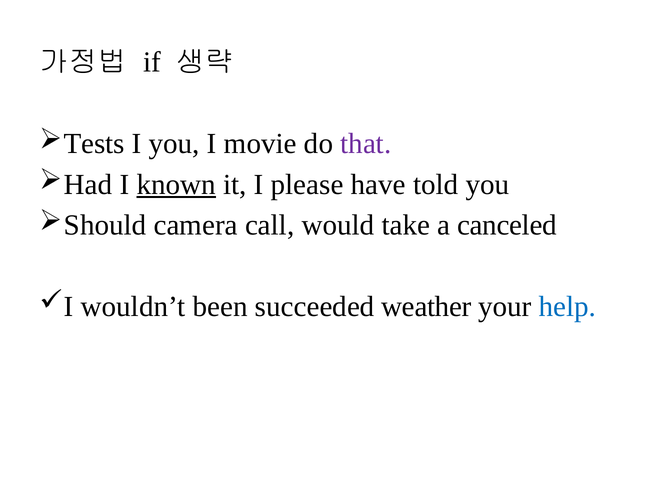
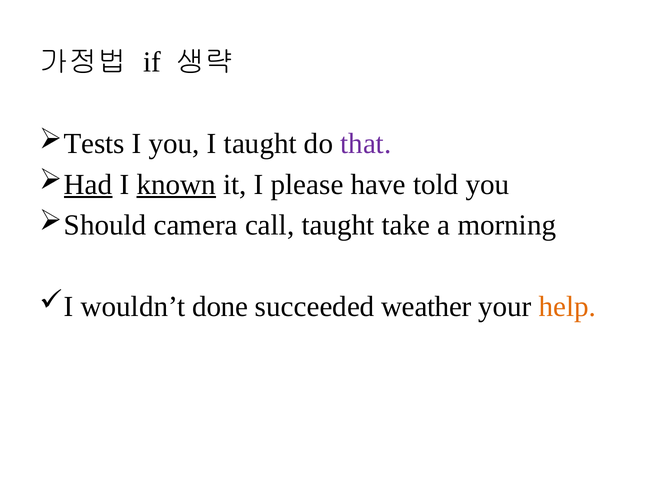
I movie: movie -> taught (260, 144)
Had underline: none -> present (88, 185)
call would: would -> taught (338, 225)
canceled: canceled -> morning (507, 225)
been: been -> done (220, 307)
help colour: blue -> orange (567, 307)
